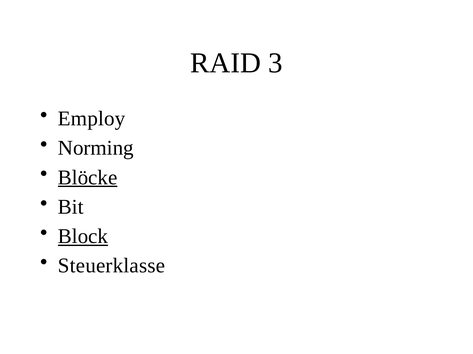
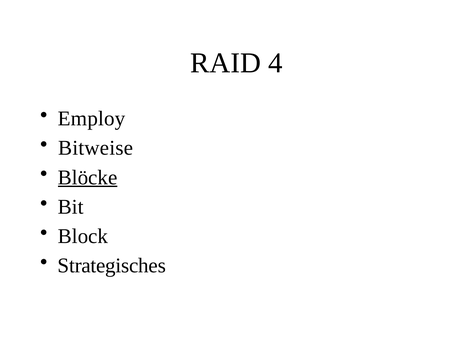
3: 3 -> 4 (275, 63)
Norming: Norming -> Bitweise (96, 148)
Block underline: present -> none (83, 237)
Steuerklasse: Steuerklasse -> Strategisches (112, 266)
